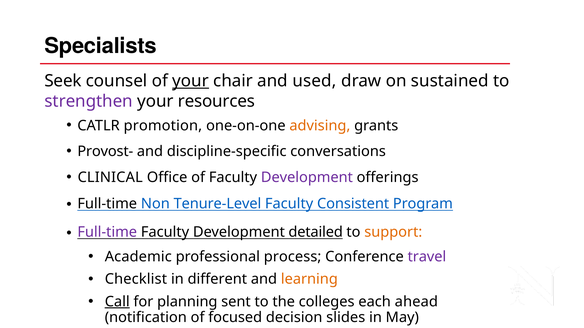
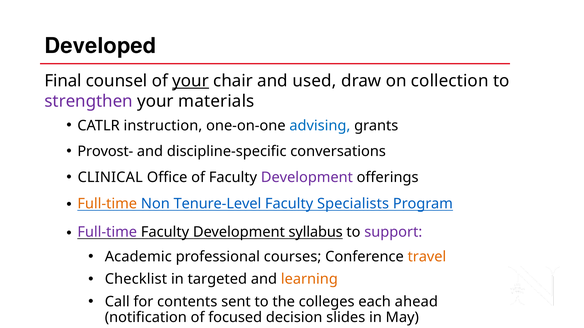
Specialists: Specialists -> Developed (100, 46)
Seek: Seek -> Final (63, 81)
sustained: sustained -> collection (450, 81)
resources: resources -> materials (216, 101)
promotion: promotion -> instruction (163, 126)
advising colour: orange -> blue (320, 126)
Full-time colour: black -> orange (107, 204)
Consistent: Consistent -> Specialists (353, 204)
detailed: detailed -> syllabus (316, 232)
support colour: orange -> purple (393, 232)
process: process -> courses (293, 257)
travel colour: purple -> orange (427, 257)
different: different -> targeted (217, 280)
Call underline: present -> none (117, 302)
planning: planning -> contents (187, 302)
